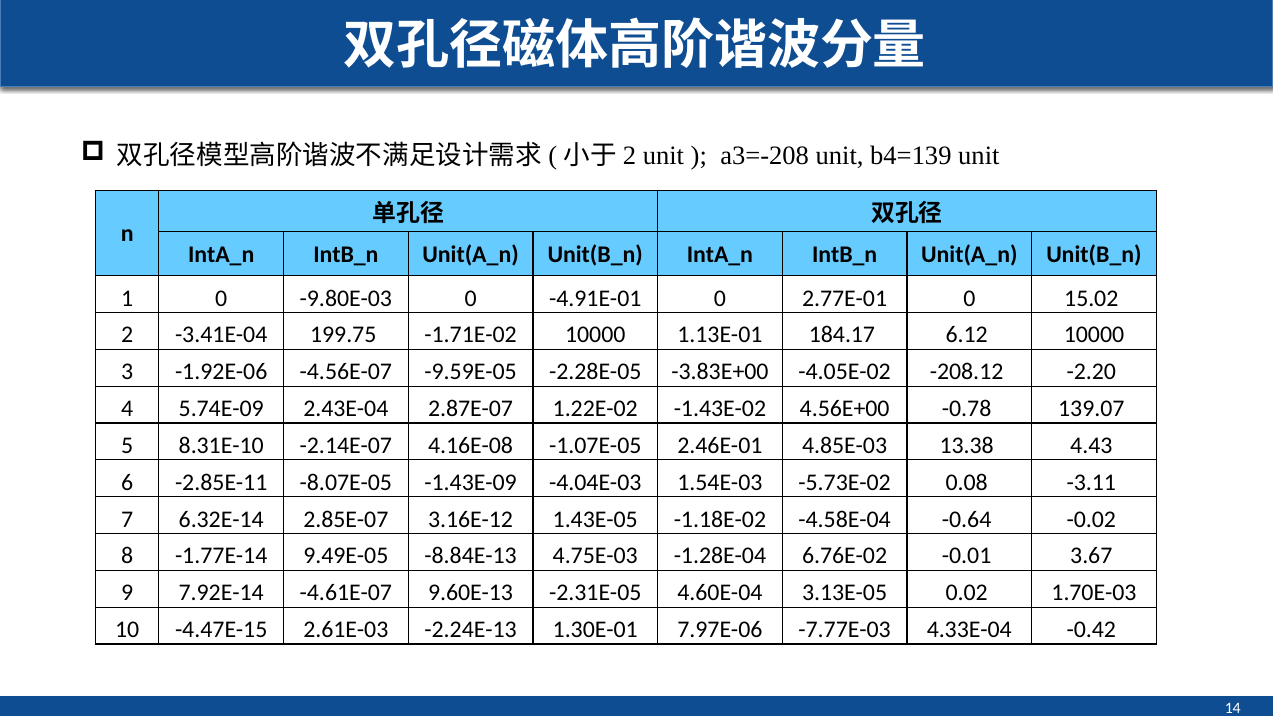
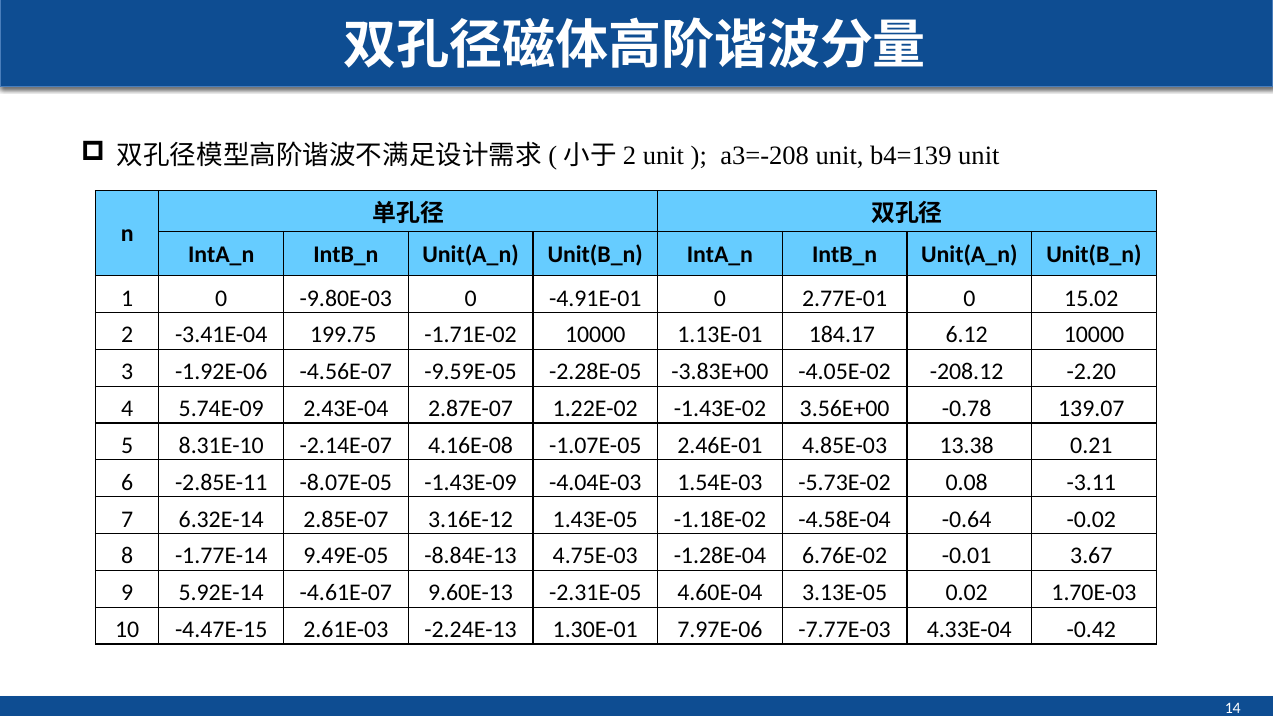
4.56E+00: 4.56E+00 -> 3.56E+00 (845, 409)
4.43: 4.43 -> 0.21 (1091, 446)
7.92E-14: 7.92E-14 -> 5.92E-14 (221, 593)
